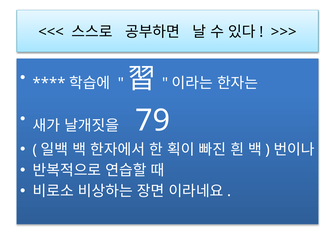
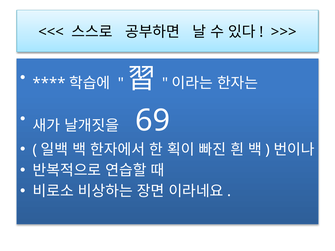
79: 79 -> 69 (153, 121)
